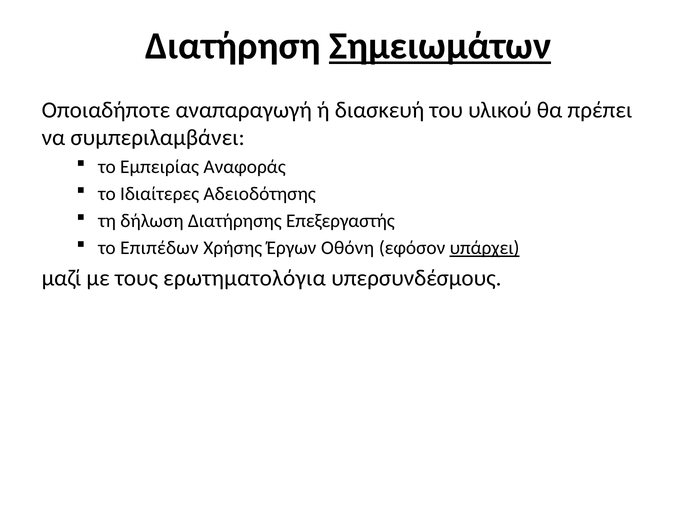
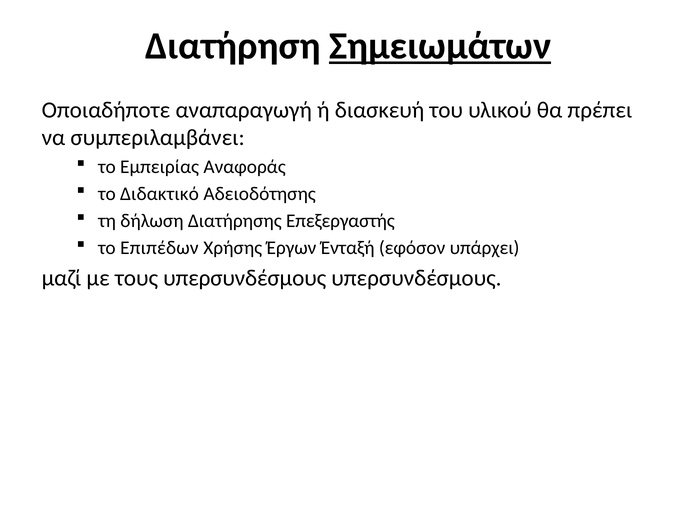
Ιδιαίτερες: Ιδιαίτερες -> Διδακτικό (159, 194)
Οθόνη: Οθόνη -> Ένταξή (348, 248)
υπάρχει underline: present -> none (485, 248)
τους ερωτηματολόγια: ερωτηματολόγια -> υπερσυνδέσμους (245, 278)
